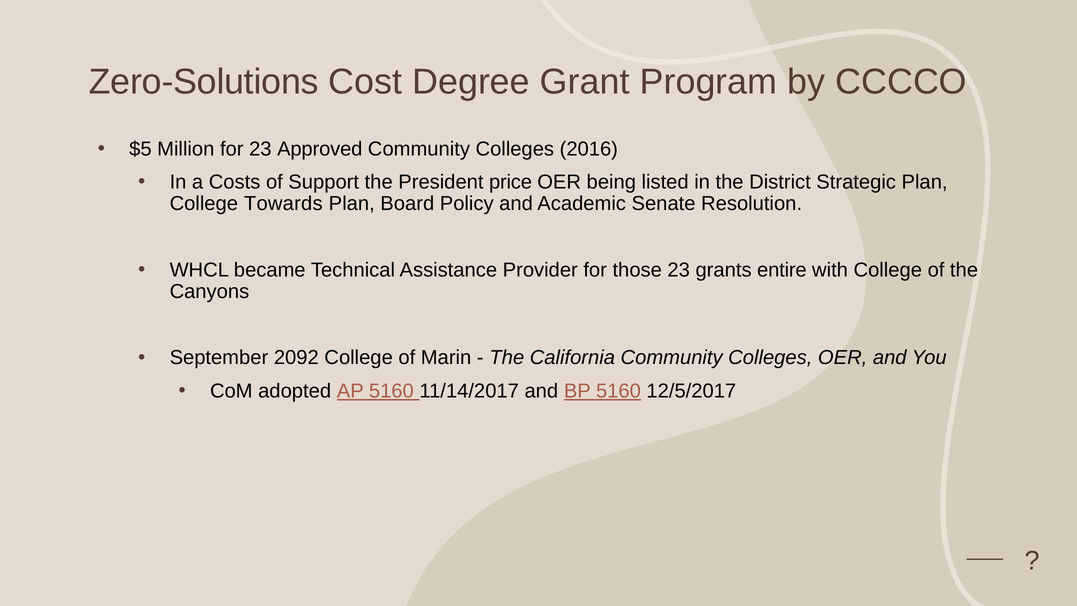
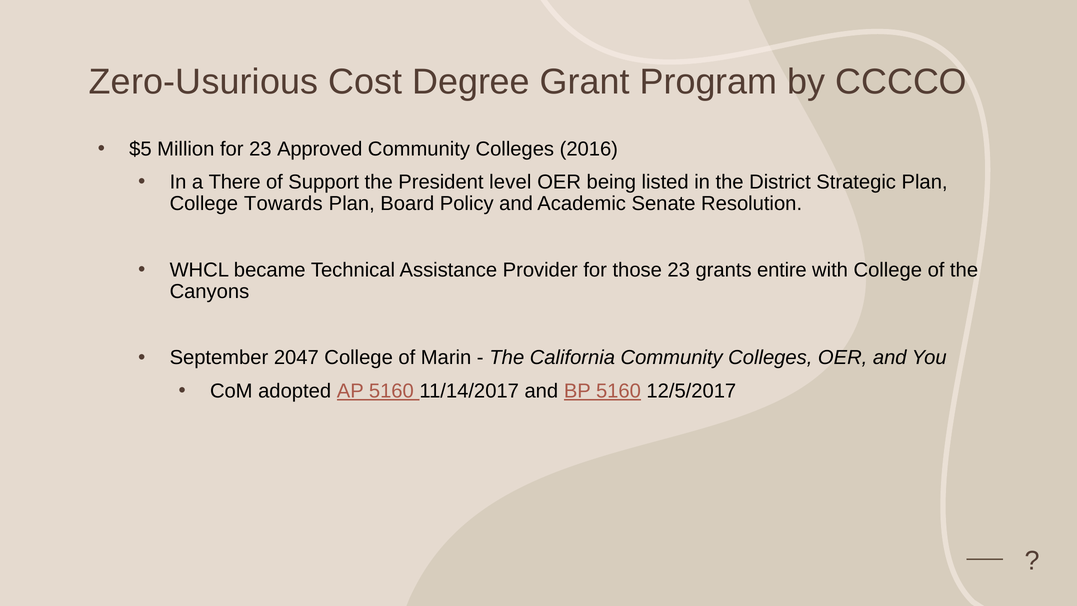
Zero-Solutions: Zero-Solutions -> Zero-Usurious (204, 82)
Costs: Costs -> There (235, 182)
price: price -> level (510, 182)
2092: 2092 -> 2047 (296, 358)
